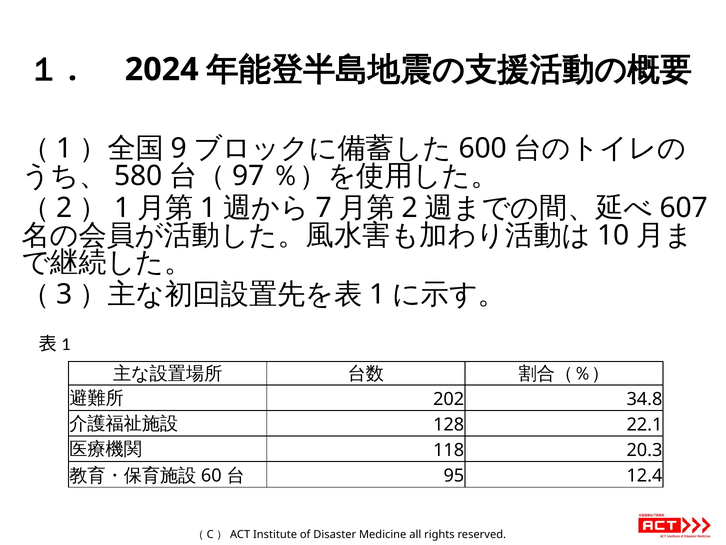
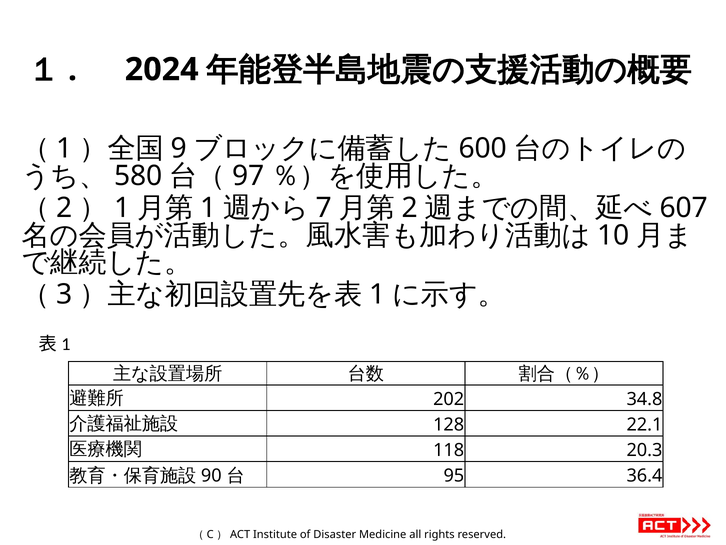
60: 60 -> 90 (211, 475)
12.4: 12.4 -> 36.4 (644, 475)
